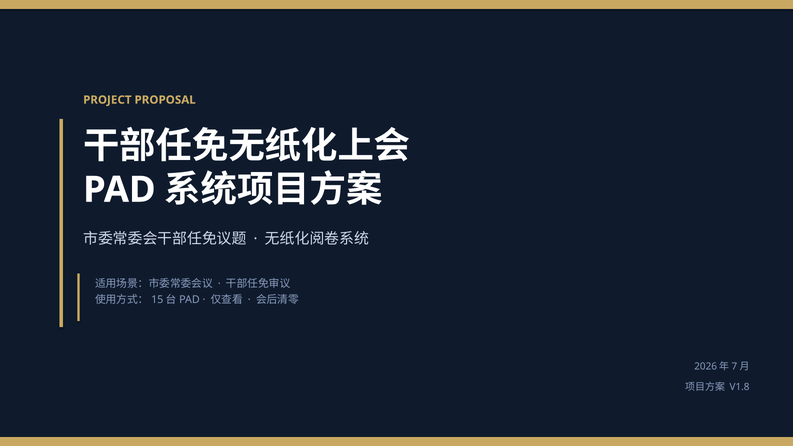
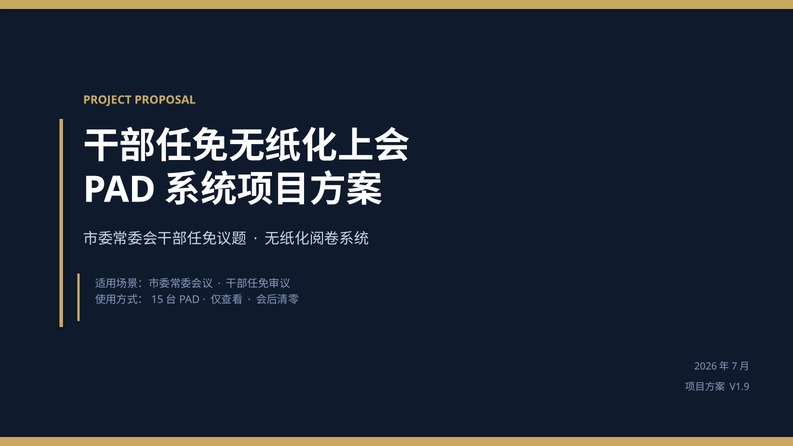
V1.8: V1.8 -> V1.9 (740, 387)
